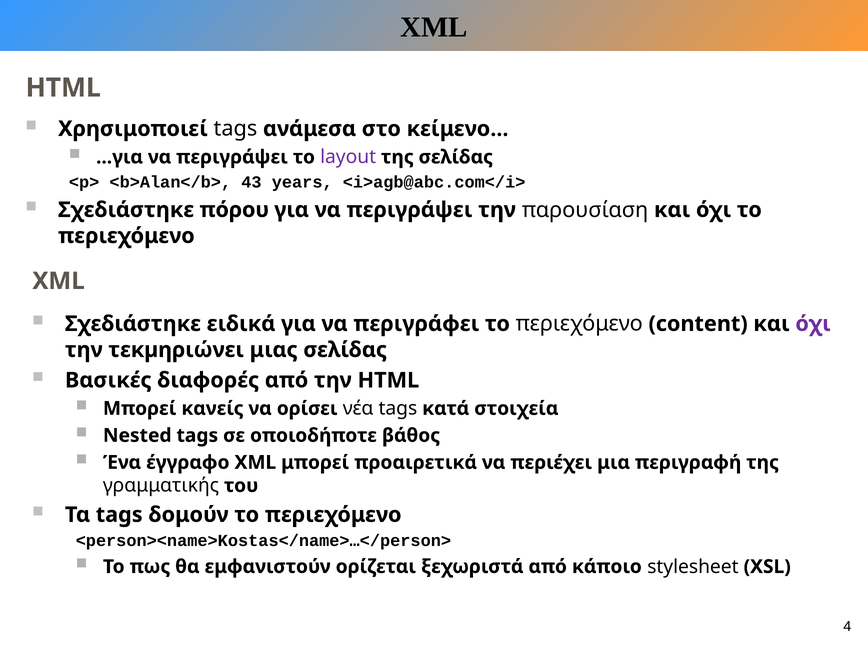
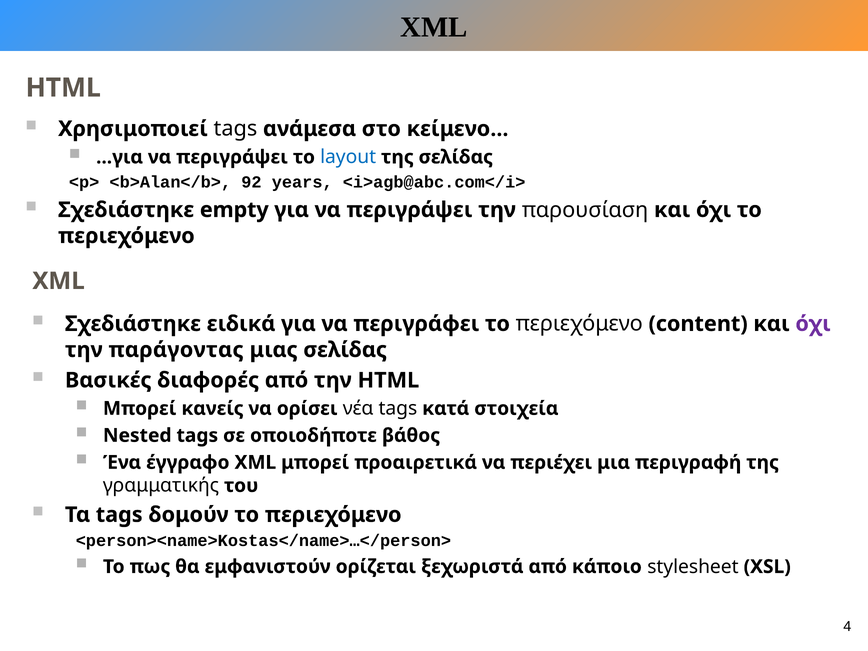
layout colour: purple -> blue (348, 157)
43: 43 -> 92 (251, 182)
πόρου: πόρου -> empty (234, 210)
τεκµηριώνει: τεκµηριώνει -> παράγοντας (176, 350)
